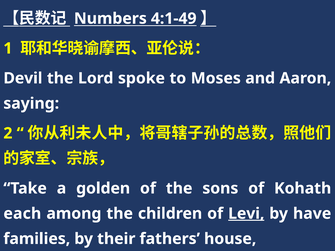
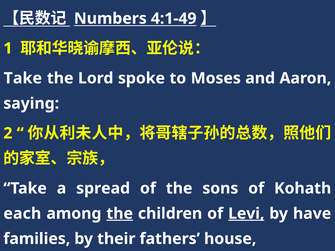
Devil: Devil -> Take (23, 78)
golden: golden -> spread (103, 189)
the underline: none -> present (120, 214)
